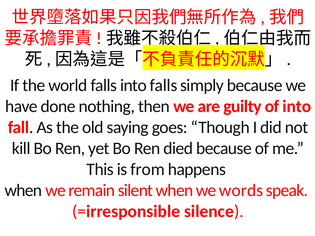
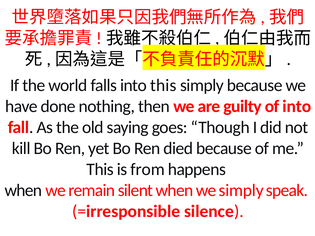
into falls: falls -> this (163, 86)
we words: words -> simply (241, 191)
